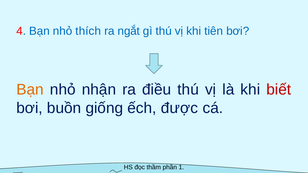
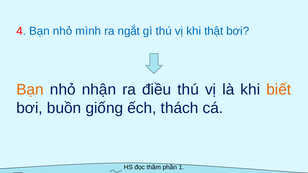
thích: thích -> mình (88, 31)
tiên: tiên -> thật (214, 31)
biết colour: red -> orange (279, 90)
được: được -> thách (180, 108)
